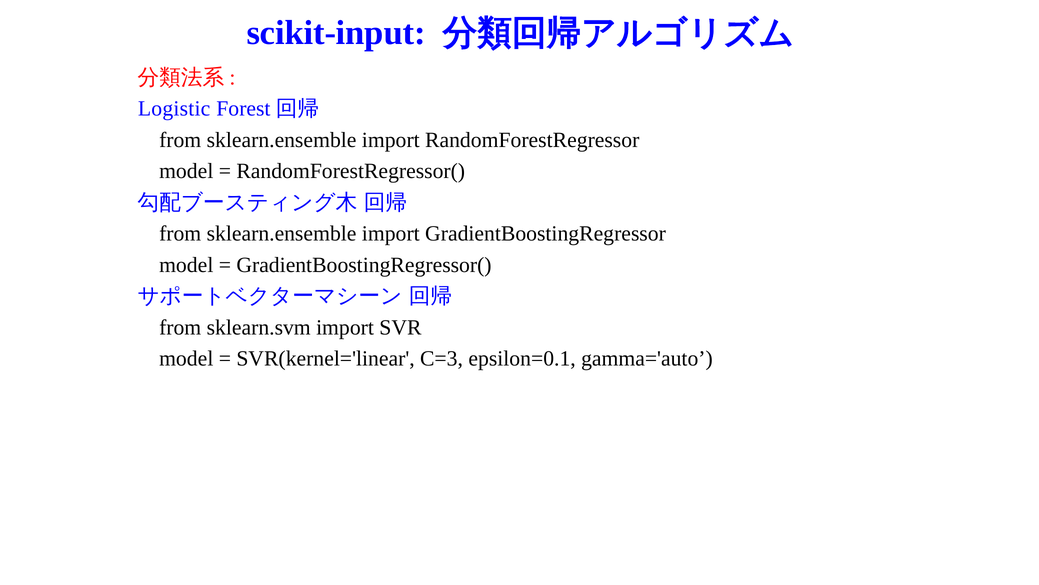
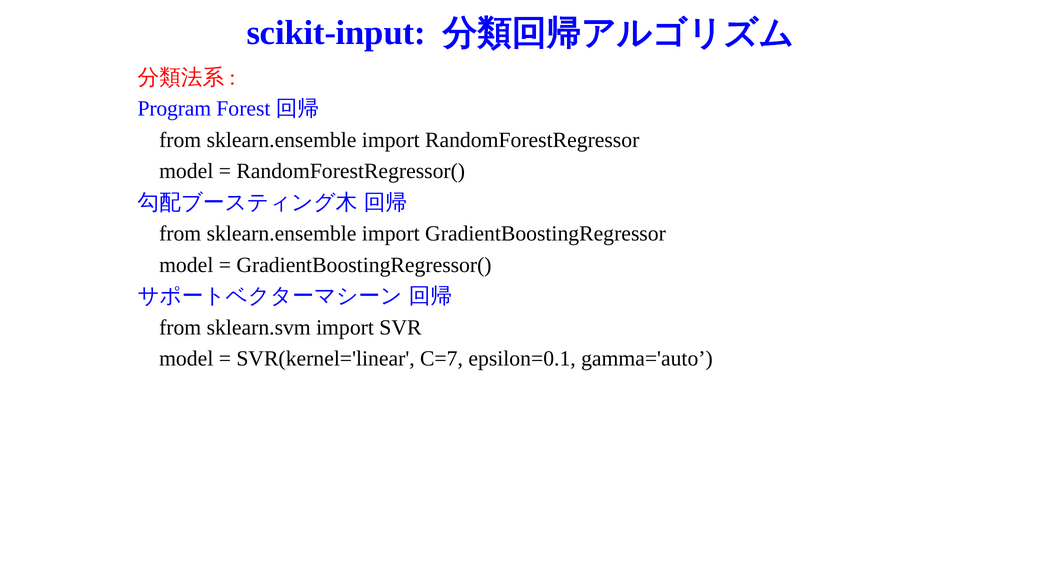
Logistic: Logistic -> Program (174, 109)
C=3: C=3 -> C=7 (442, 358)
